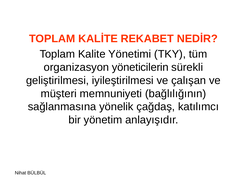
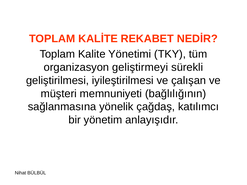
yöneticilerin: yöneticilerin -> geliştirmeyi (140, 67)
